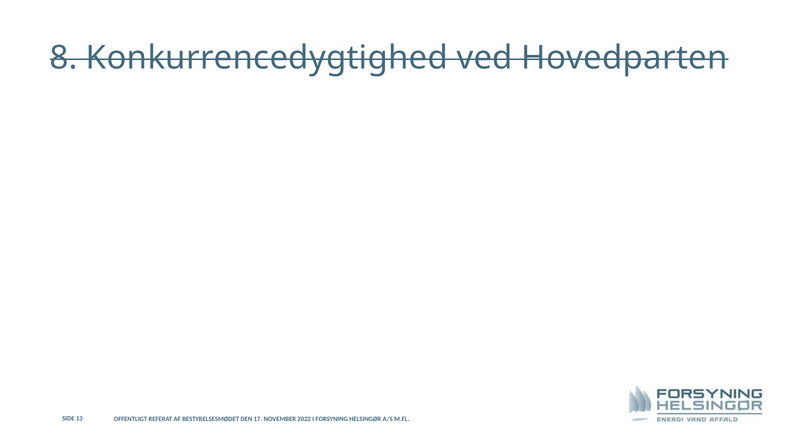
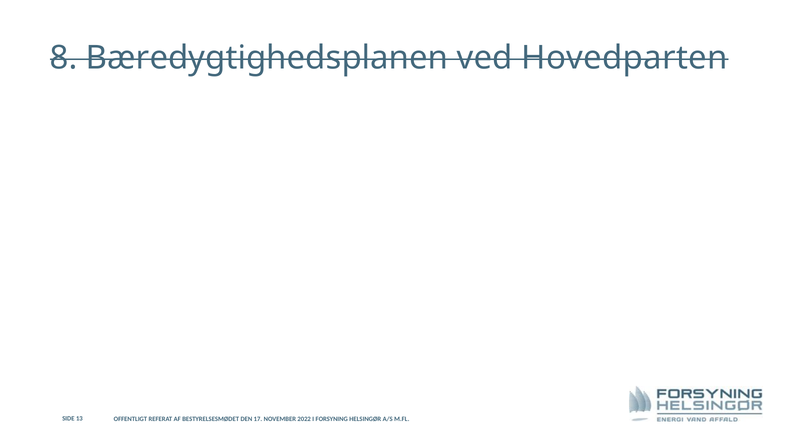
Konkurrencedygtighed: Konkurrencedygtighed -> Bæredygtighedsplanen (267, 58)
